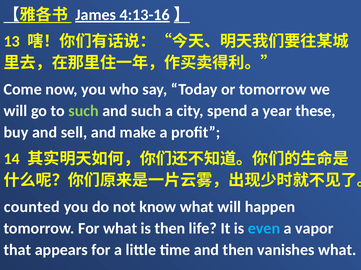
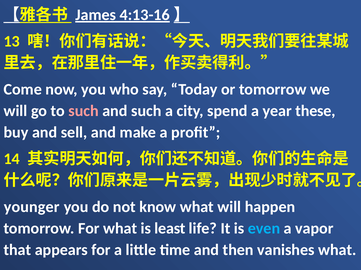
such colour: light green -> pink (84, 111)
counted: counted -> younger (32, 207)
is then: then -> least (170, 229)
